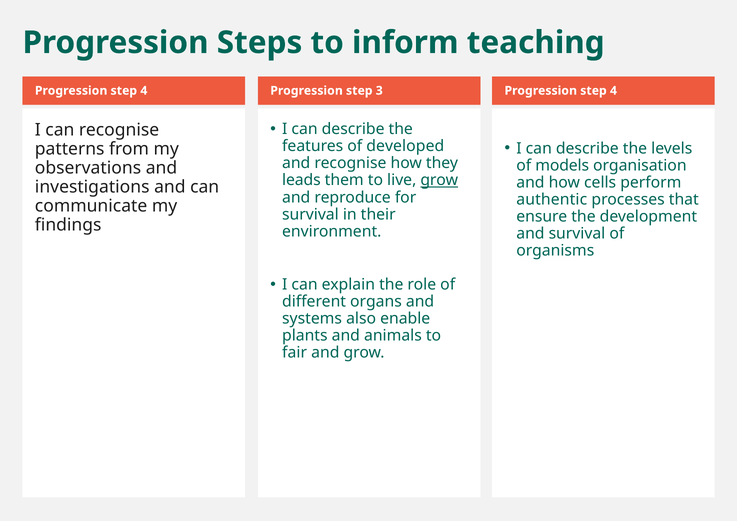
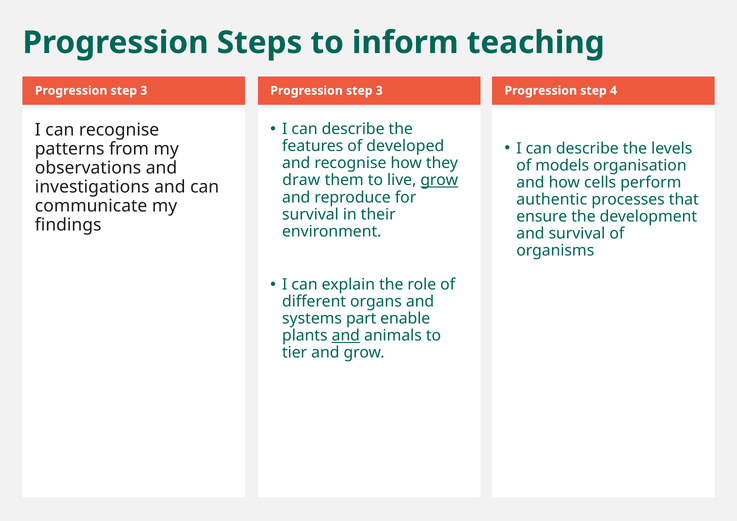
4: 4 -> 3 (144, 91)
leads: leads -> draw (301, 180)
also: also -> part (361, 319)
and underline: none -> present (346, 336)
fair: fair -> tier (295, 353)
